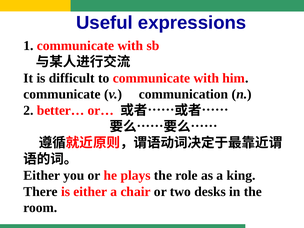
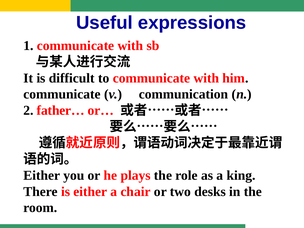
better…: better… -> father… (61, 110)
